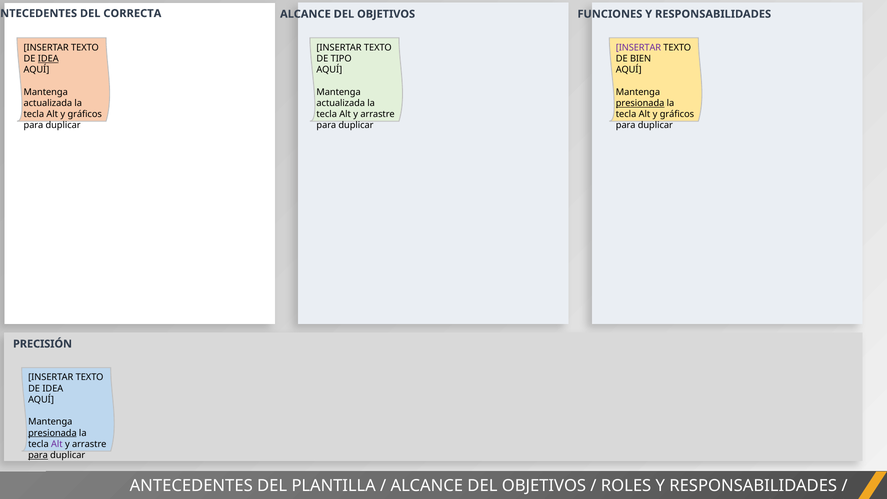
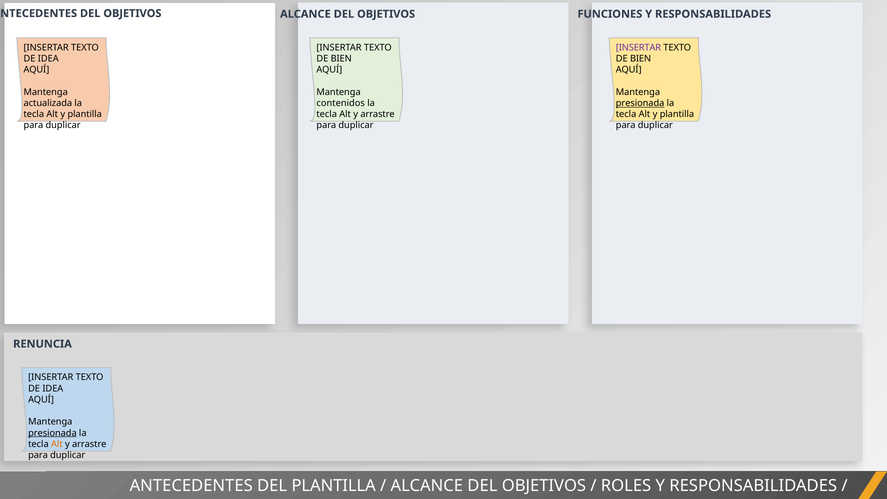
CORRECTA: CORRECTA -> OBJETIVOS (132, 13)
IDEA underline: present -> none (48, 59)
TIPO: TIPO -> BIEN (341, 59)
actualizada: actualizada -> contenidos (341, 103)
gráficos: gráficos -> plantilla (85, 114)
gráficos: gráficos -> plantilla (677, 114)
PRECISIÓN: PRECISIÓN -> RENUNCIA (42, 344)
Alt colour: purple -> orange (57, 444)
para underline: present -> none (38, 455)
